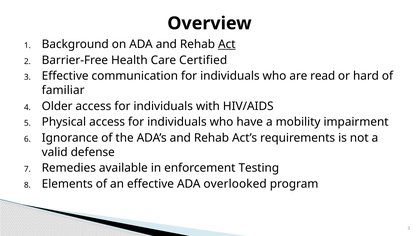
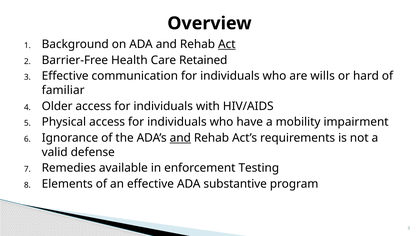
Certified: Certified -> Retained (203, 60)
read: read -> wills (323, 76)
and underline: none -> present (180, 138)
overlooked: overlooked -> substantive (235, 184)
